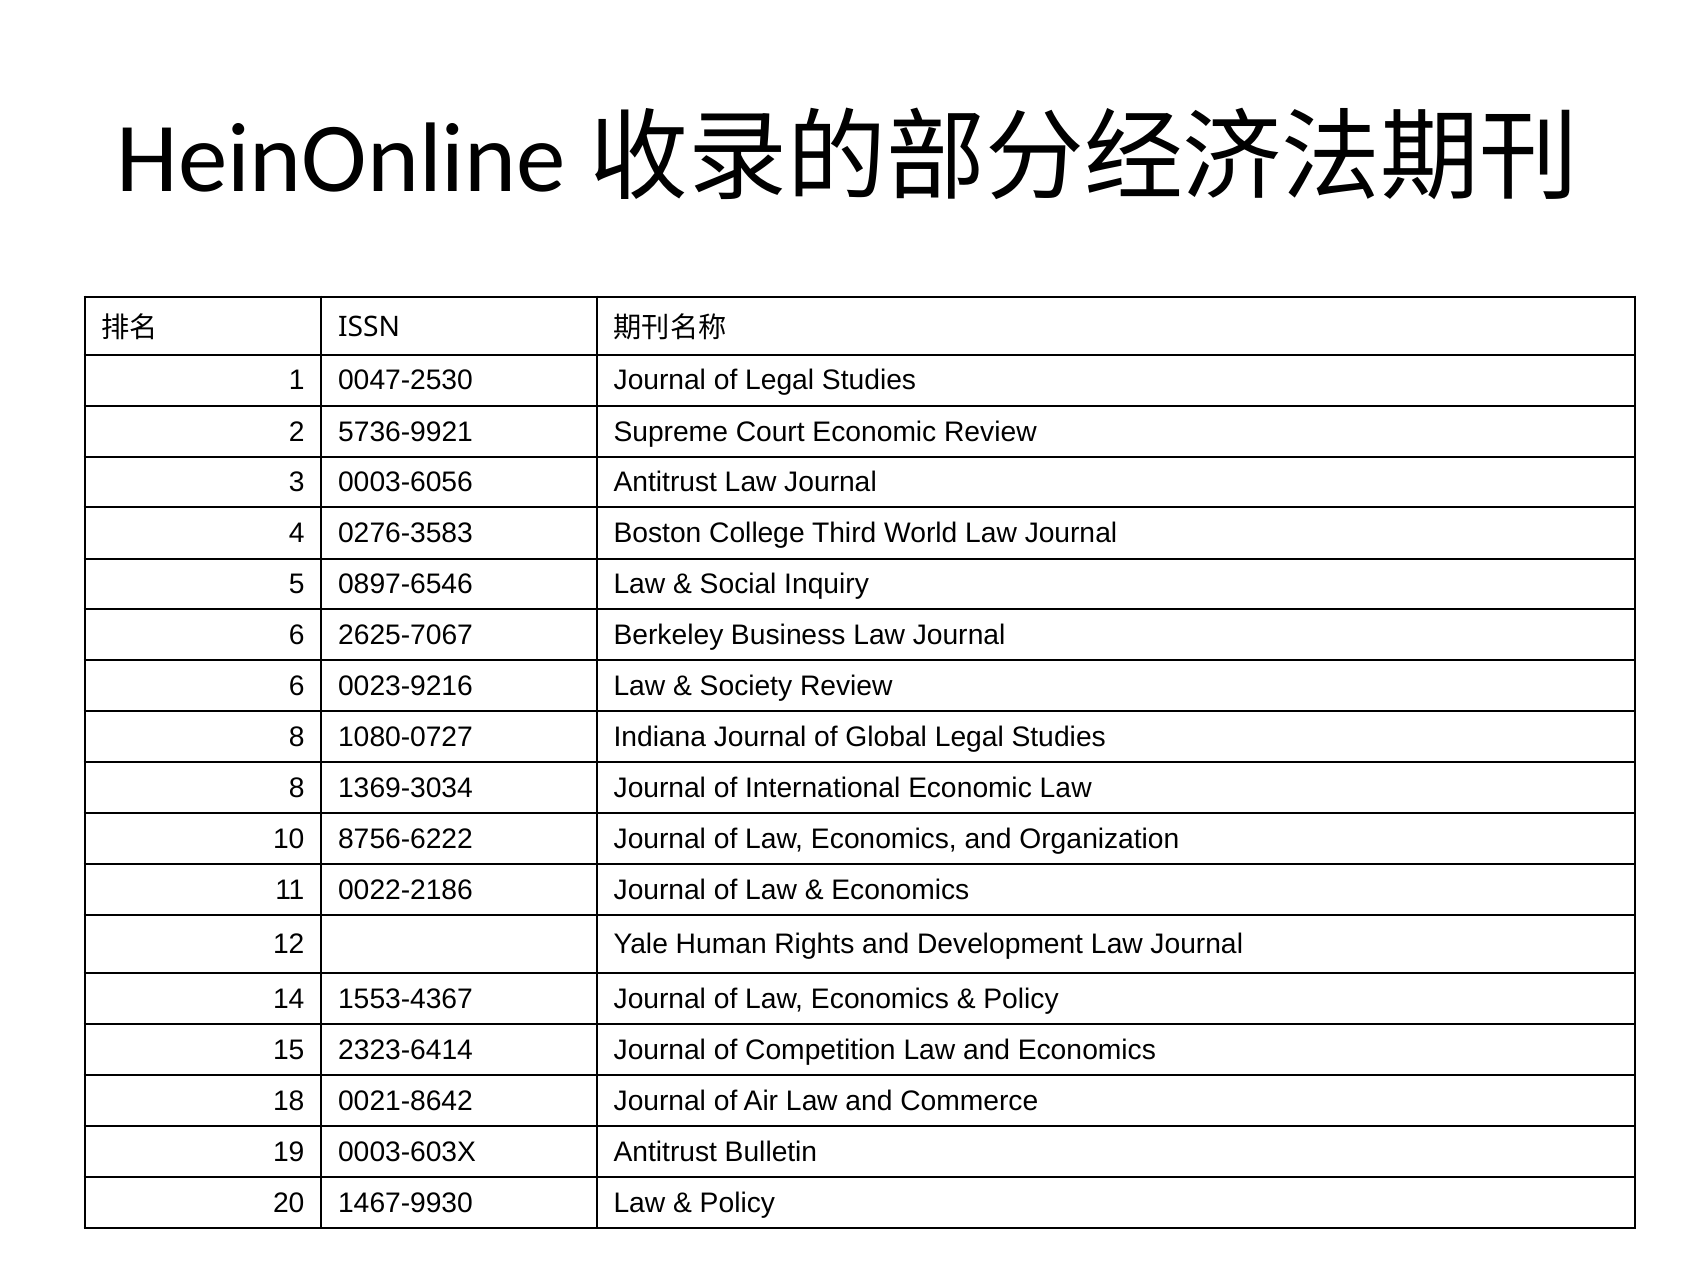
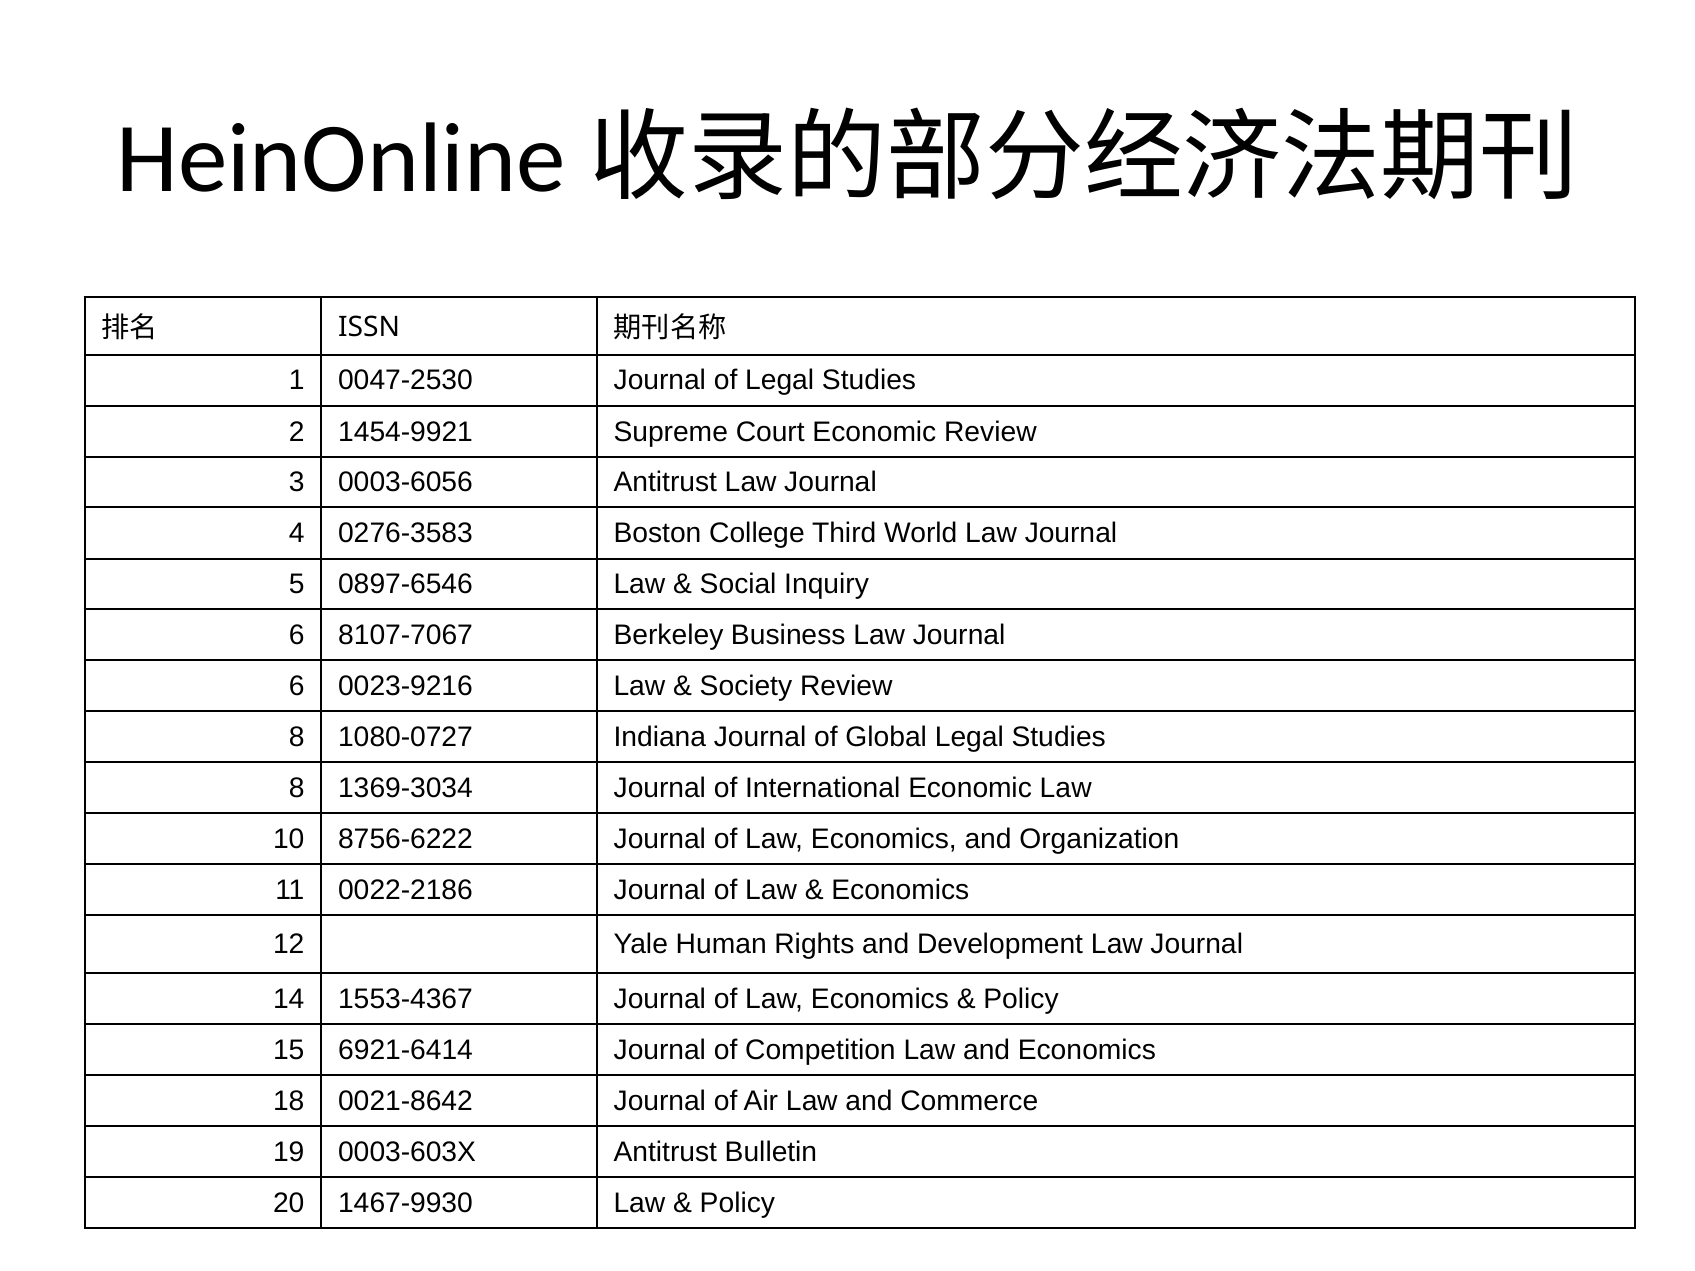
5736-9921: 5736-9921 -> 1454-9921 (406, 432)
2625-7067: 2625-7067 -> 8107-7067 (406, 636)
2323-6414: 2323-6414 -> 6921-6414 (406, 1050)
